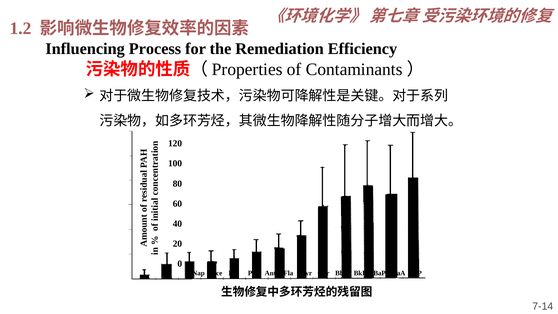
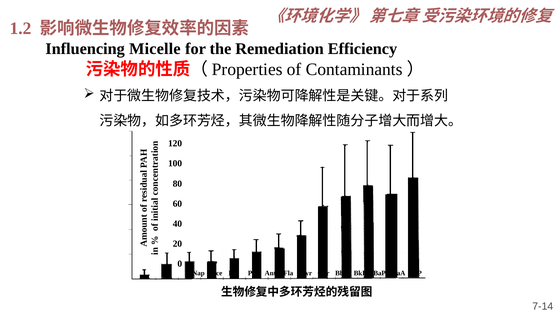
Process: Process -> Micelle (155, 49)
